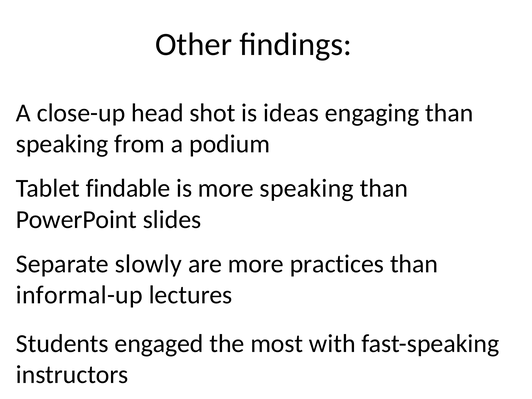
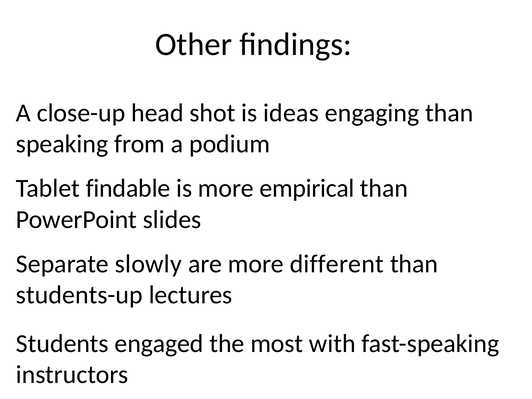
more speaking: speaking -> empirical (307, 188)
practices: practices -> different (337, 264)
informal-up: informal-up -> students-up (79, 295)
